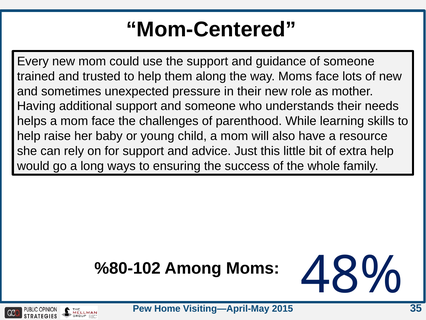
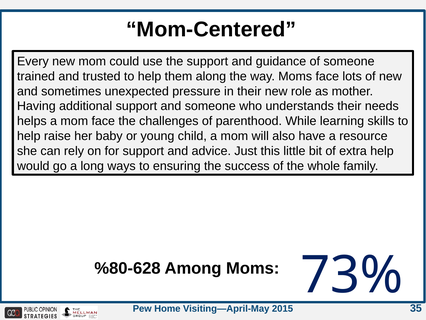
%80-102: %80-102 -> %80-628 (128, 268)
48%: 48% -> 73% (352, 275)
